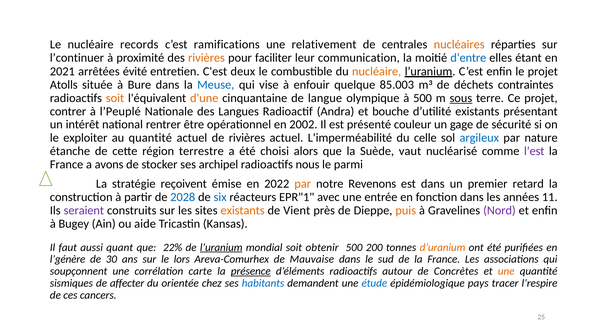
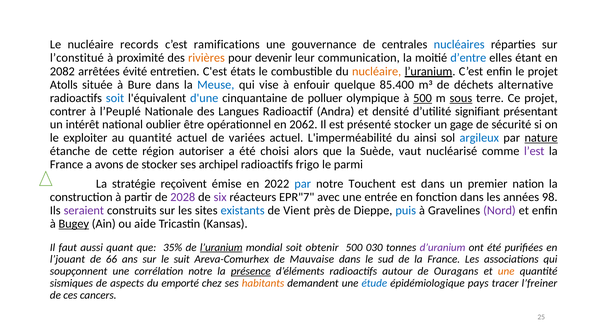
relativement: relativement -> gouvernance (324, 45)
nucléaires colour: orange -> blue (459, 45)
l’continuer: l’continuer -> l’constitué (77, 58)
faciliter: faciliter -> devenir (273, 58)
2021: 2021 -> 2082 (62, 71)
deux: deux -> états (243, 71)
85.003: 85.003 -> 85.400 (397, 85)
contraintes: contraintes -> alternative (526, 85)
soit colour: orange -> blue (115, 98)
d'une colour: orange -> blue (204, 98)
langue: langue -> polluer (325, 98)
500 underline: none -> present (423, 98)
bouche: bouche -> densité (391, 111)
d’utilité existants: existants -> signifiant (477, 111)
rentrer: rentrer -> oublier (163, 125)
2002: 2002 -> 2062 (303, 125)
présenté couleur: couleur -> stocker (413, 125)
de rivières: rivières -> variées (247, 138)
celle: celle -> ainsi (425, 138)
nature underline: none -> present (541, 138)
terrestre: terrestre -> autoriser (201, 151)
nous: nous -> frigo (307, 164)
par colour: orange -> blue (303, 184)
Revenons: Revenons -> Touchent (372, 184)
retard: retard -> nation (528, 184)
2028 colour: blue -> purple (183, 197)
six colour: blue -> purple (220, 197)
EPR"1: EPR"1 -> EPR"7 (297, 197)
11: 11 -> 98 (550, 197)
existants colour: orange -> blue (243, 210)
puis colour: orange -> blue (406, 210)
Bugey underline: none -> present (74, 224)
22%: 22% -> 35% (173, 247)
200: 200 -> 030 (374, 247)
d’uranium colour: orange -> purple (443, 247)
l’génère: l’génère -> l’jouant (67, 259)
30: 30 -> 66 (111, 259)
lors: lors -> suit (182, 259)
corrélation carte: carte -> notre (200, 271)
Concrètes: Concrètes -> Ouragans (456, 271)
affecter: affecter -> aspects (127, 283)
orientée: orientée -> emporté (180, 283)
habitants colour: blue -> orange (263, 283)
l’respire: l’respire -> l’freiner (539, 283)
